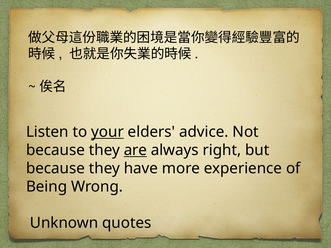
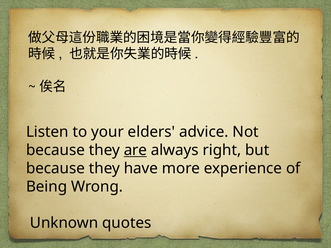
your underline: present -> none (107, 132)
